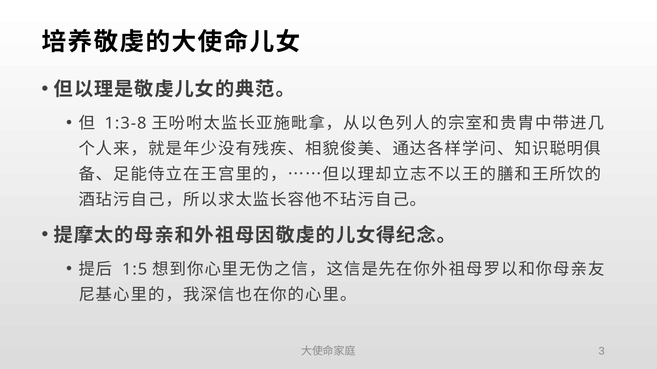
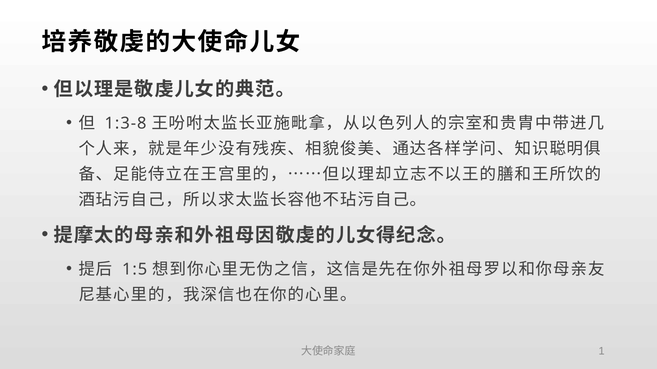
3: 3 -> 1 (602, 351)
